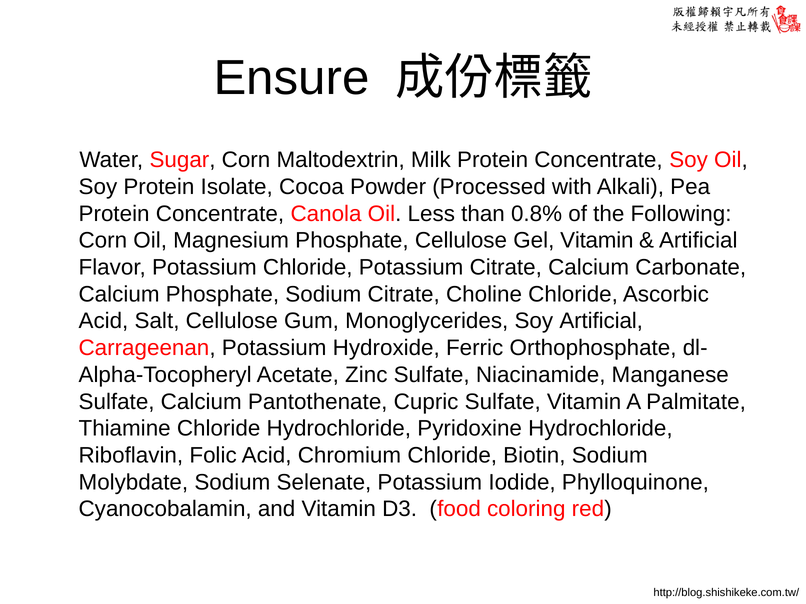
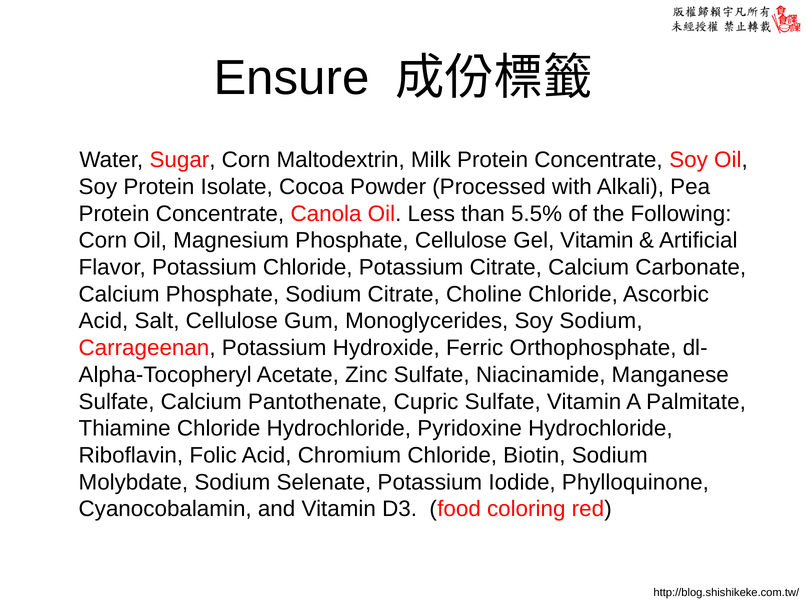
0.8%: 0.8% -> 5.5% (537, 214)
Soy Artificial: Artificial -> Sodium (601, 321)
